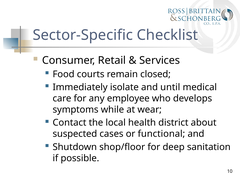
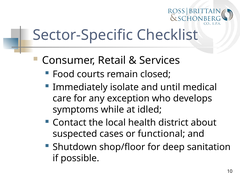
employee: employee -> exception (128, 98)
wear: wear -> idled (150, 110)
